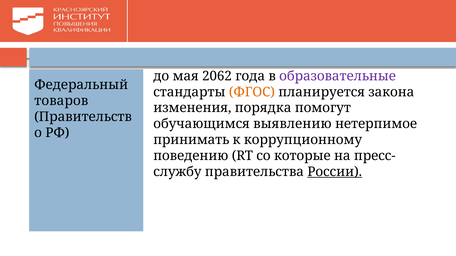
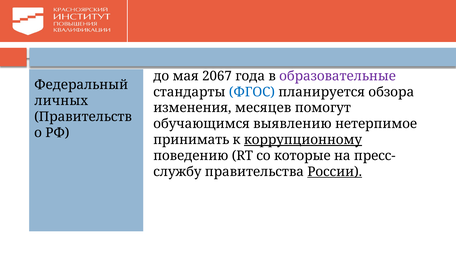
2062: 2062 -> 2067 (217, 76)
ФГОС colour: orange -> blue (252, 92)
закона: закона -> обзора (391, 92)
товаров: товаров -> личных (61, 101)
порядка: порядка -> месяцев (263, 108)
коррупционному underline: none -> present (303, 140)
